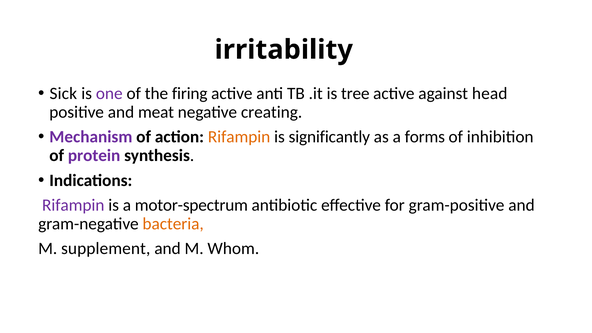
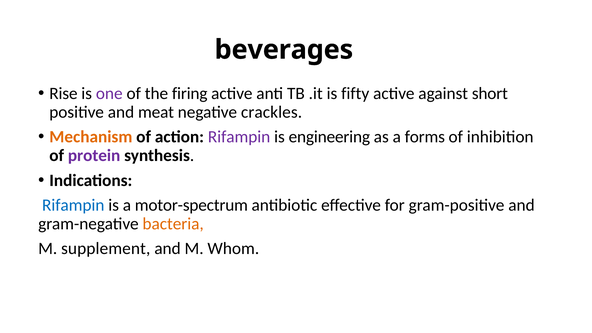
irritability: irritability -> beverages (284, 50)
Sick: Sick -> Rise (63, 94)
tree: tree -> fifty (355, 94)
head: head -> short (490, 94)
creating: creating -> crackles (272, 112)
Mechanism colour: purple -> orange (91, 137)
Rifampin colour: orange -> purple (239, 137)
significantly: significantly -> engineering (329, 137)
Rifampin colour: purple -> blue (73, 205)
